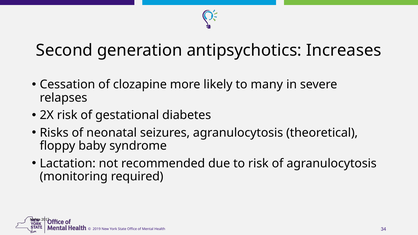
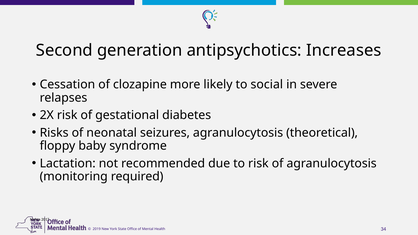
many: many -> social (267, 85)
